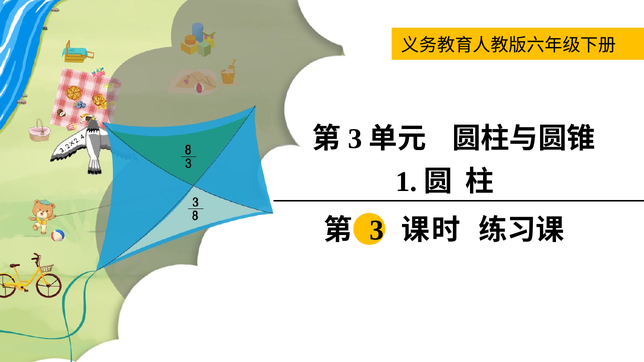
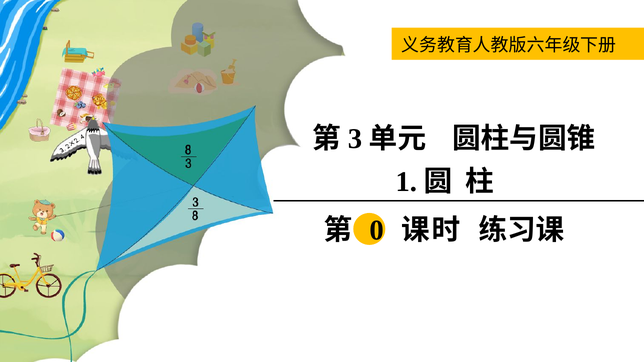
3: 3 -> 0 (377, 231)
